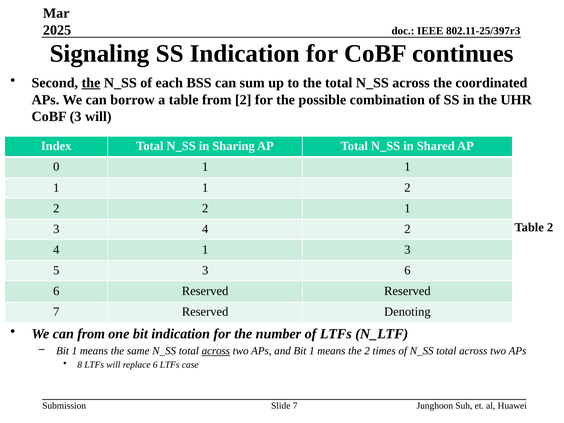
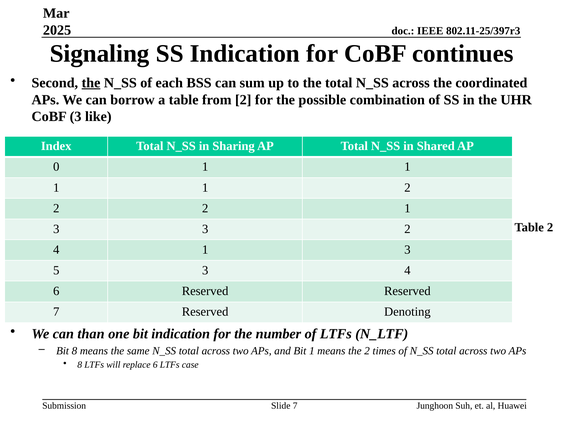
3 will: will -> like (98, 117)
3 4: 4 -> 3 (205, 229)
3 6: 6 -> 4 (407, 270)
can from: from -> than (91, 334)
1: 1 -> 8 (74, 351)
across underline: present -> none (216, 351)
